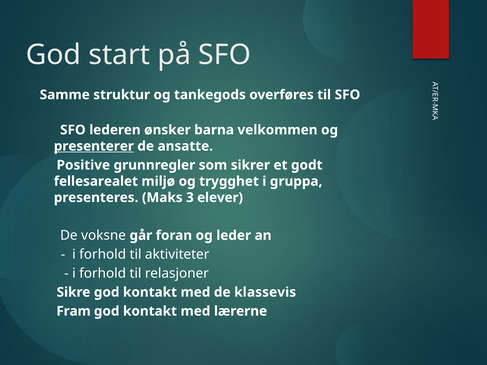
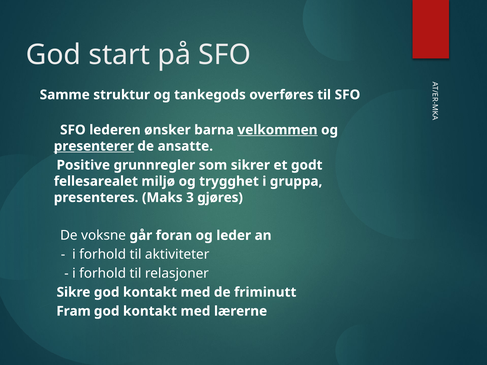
velkommen underline: none -> present (277, 130)
elever: elever -> gjøres (220, 198)
klassevis: klassevis -> friminutt (265, 292)
